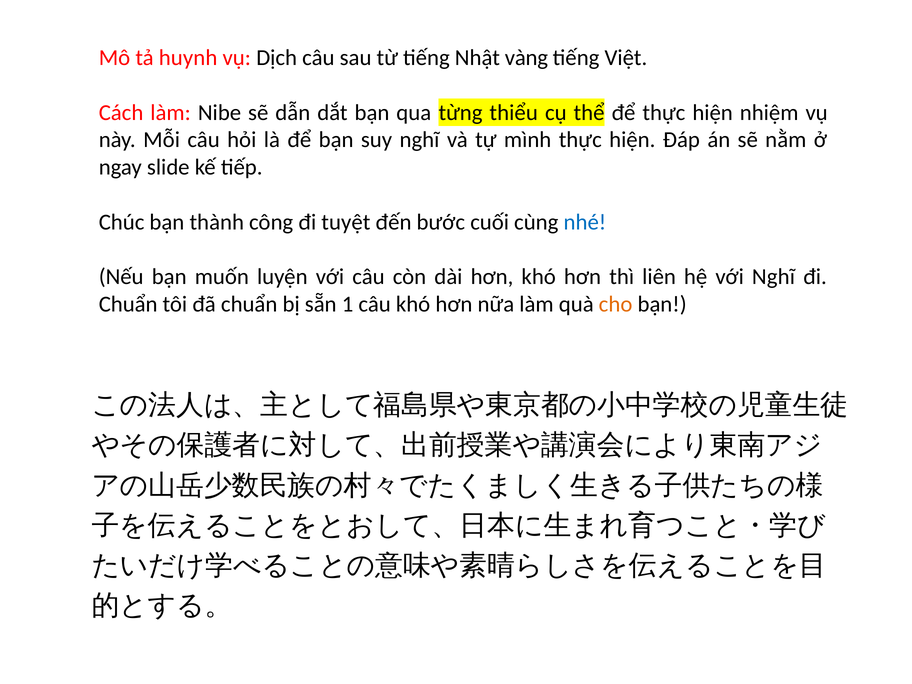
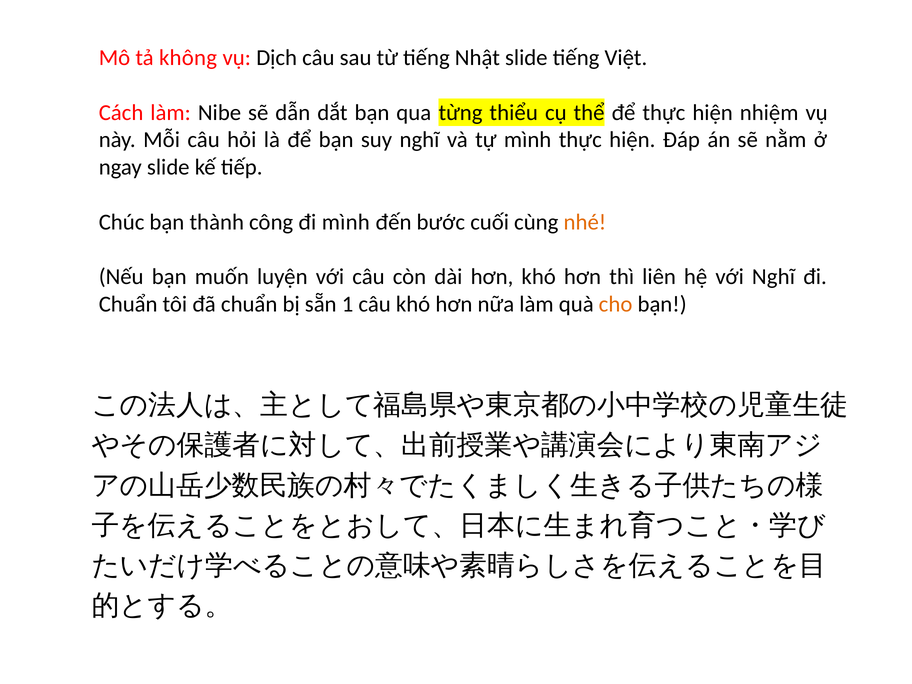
huynh: huynh -> không (188, 58)
Nhật vàng: vàng -> slide (526, 58)
đi tuyệt: tuyệt -> mình (346, 222)
nhé colour: blue -> orange (585, 222)
